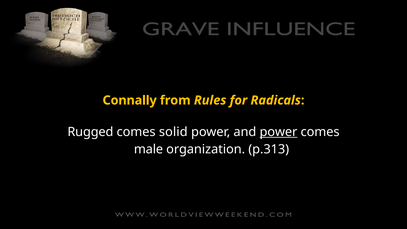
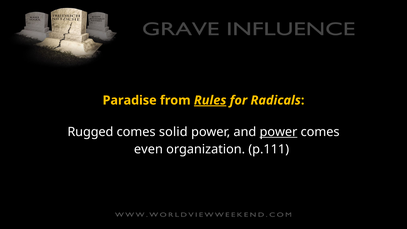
Connally: Connally -> Paradise (130, 100)
Rules underline: none -> present (210, 100)
male: male -> even (148, 149)
p.313: p.313 -> p.111 (269, 149)
